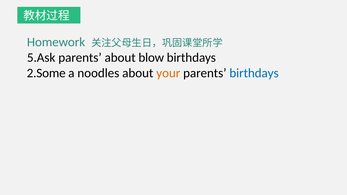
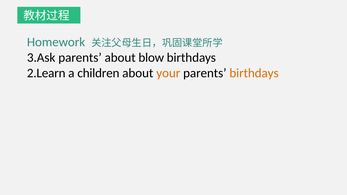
5.Ask: 5.Ask -> 3.Ask (41, 58)
2.Some: 2.Some -> 2.Learn (46, 73)
noodles: noodles -> children (98, 73)
birthdays colour: blue -> orange (254, 73)
